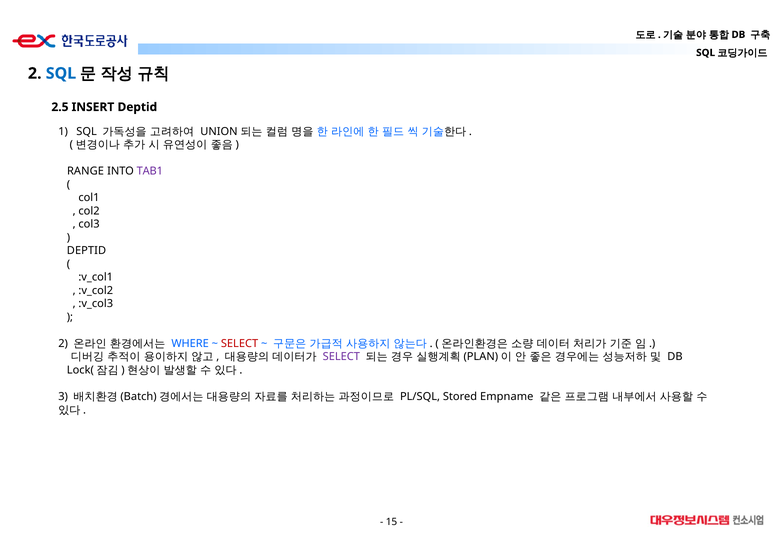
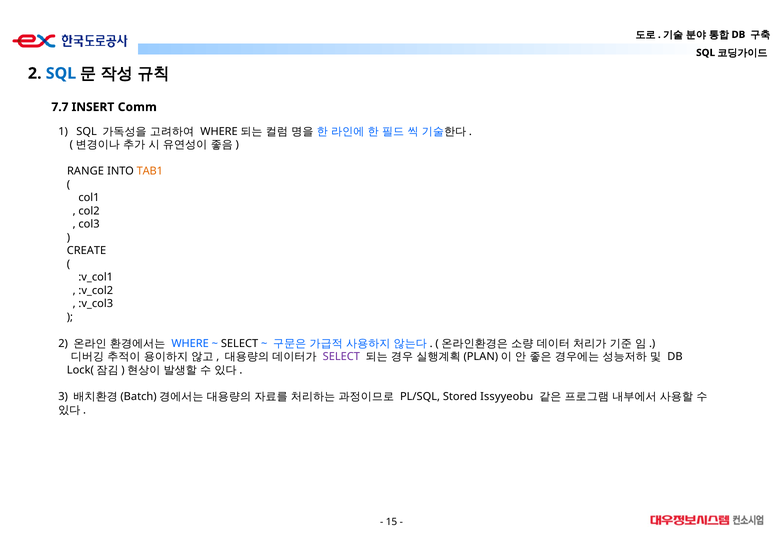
2.5: 2.5 -> 7.7 (60, 107)
INSERT Deptid: Deptid -> Comm (137, 107)
UNION: UNION -> WHERE (219, 131)
TAB1 colour: purple -> orange (150, 171)
DEPTID: DEPTID -> CREATE (87, 251)
SELECT colour: red -> black (240, 344)
Empname: Empname -> Issyyeobu (507, 397)
